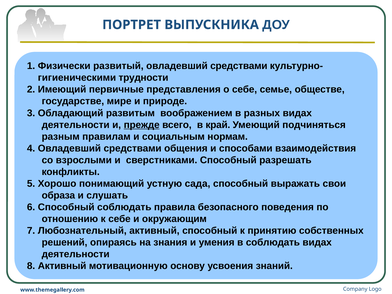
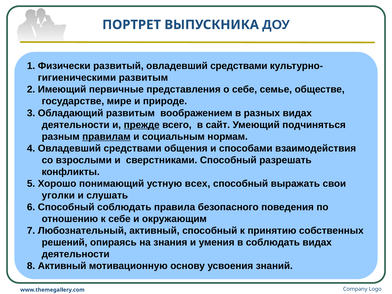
гигиеническими трудности: трудности -> развитым (143, 78)
край: край -> сайт (218, 125)
правилам underline: none -> present (106, 137)
сада: сада -> всех (198, 184)
образа: образа -> уголки (58, 195)
